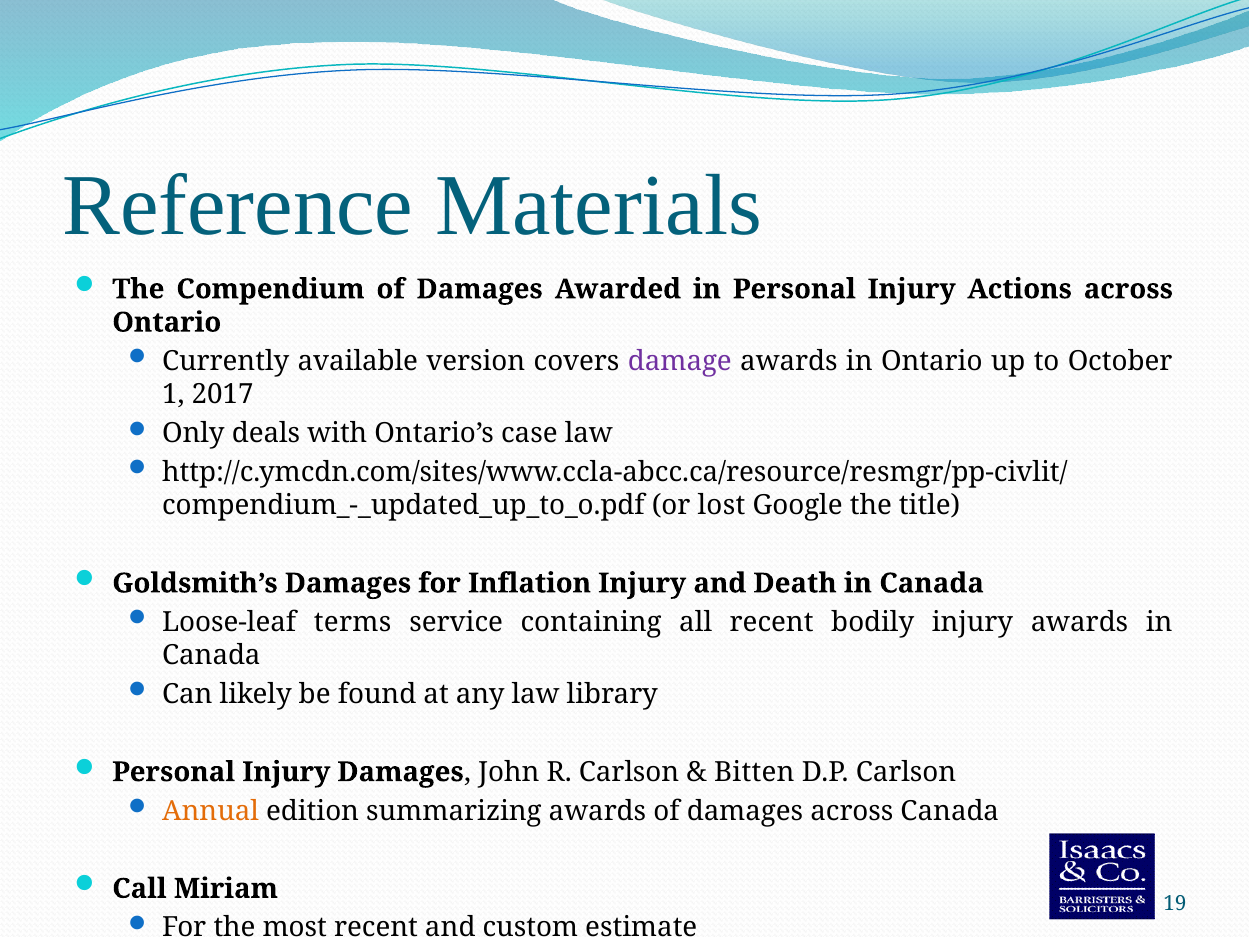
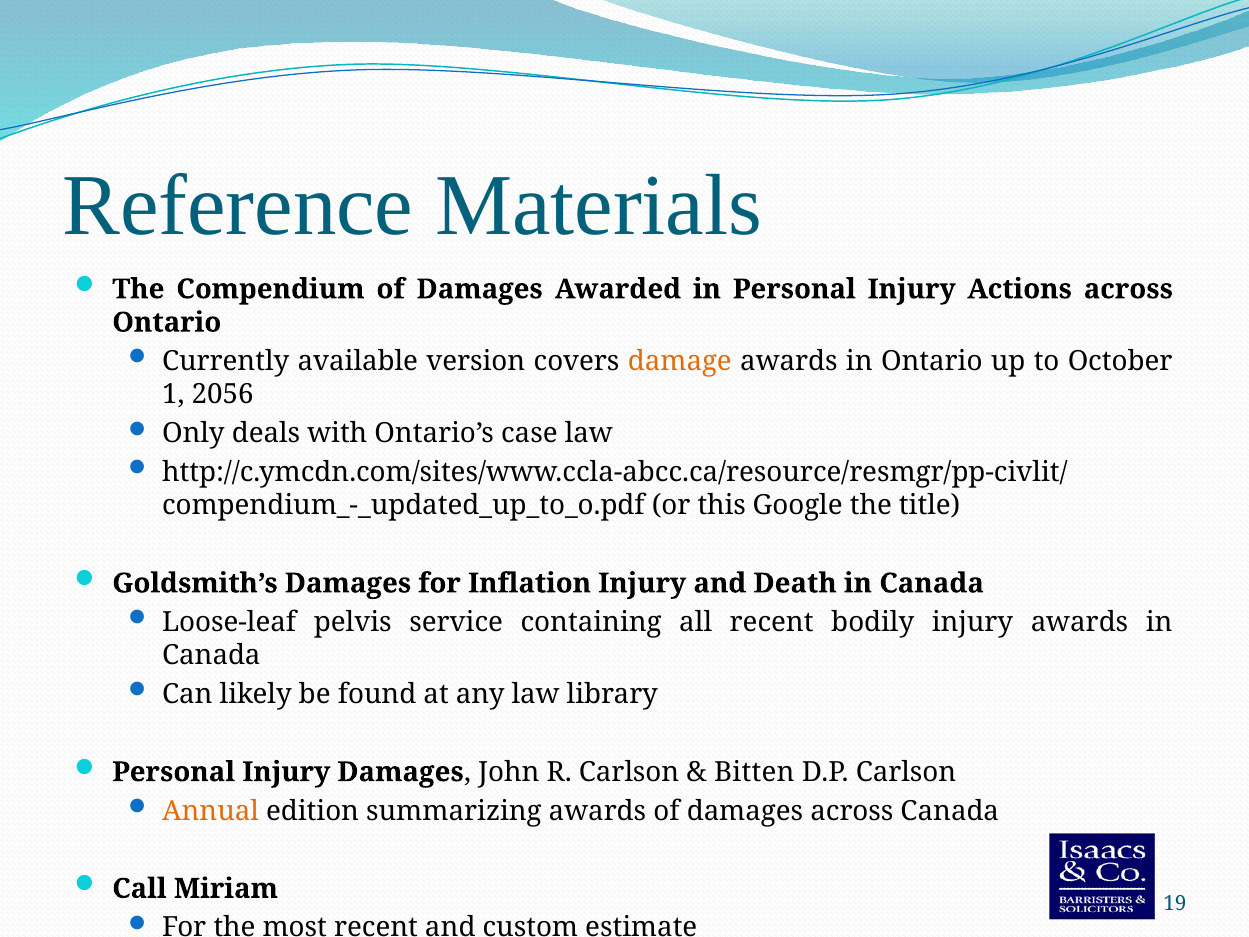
damage colour: purple -> orange (680, 361)
2017: 2017 -> 2056 (223, 395)
lost: lost -> this (722, 505)
terms: terms -> pelvis (353, 622)
